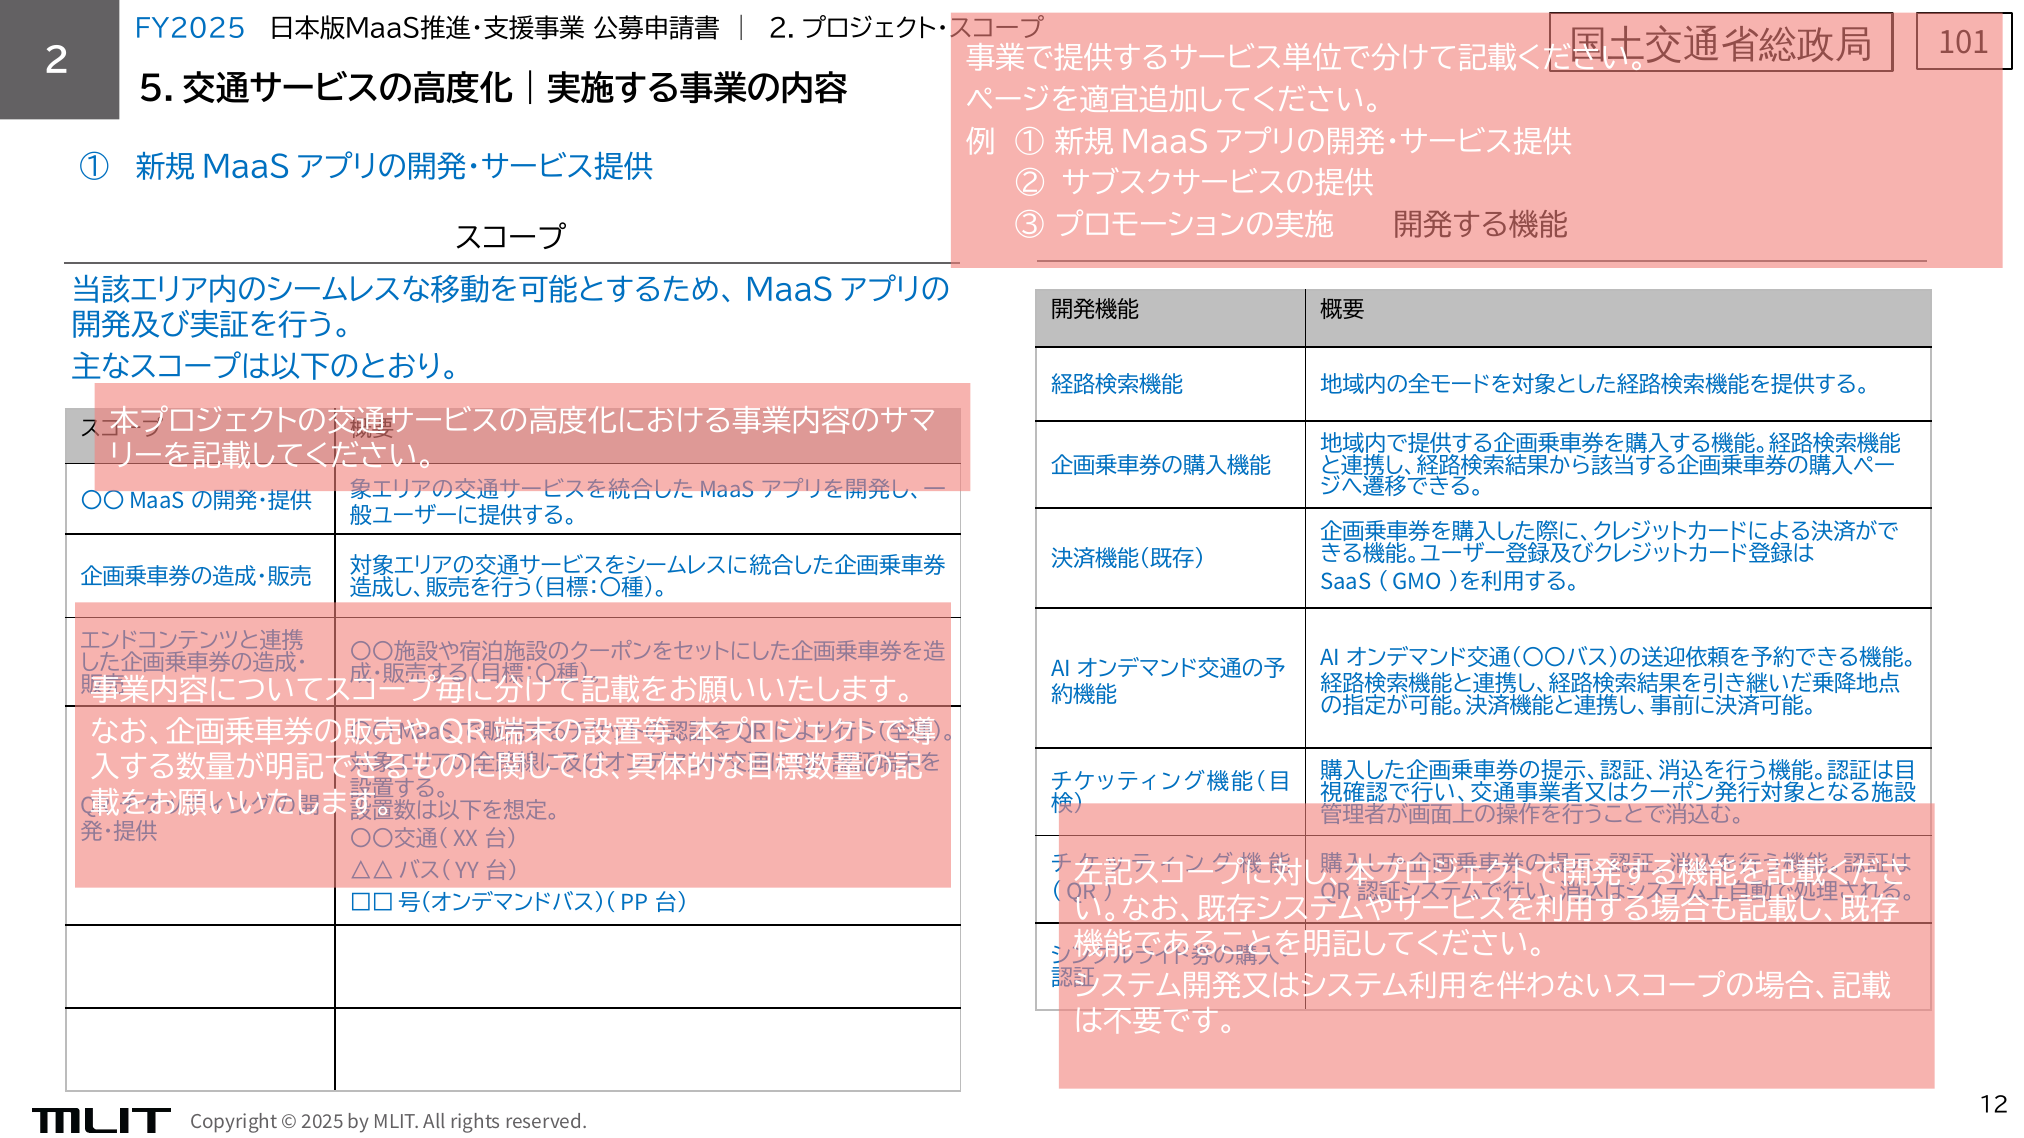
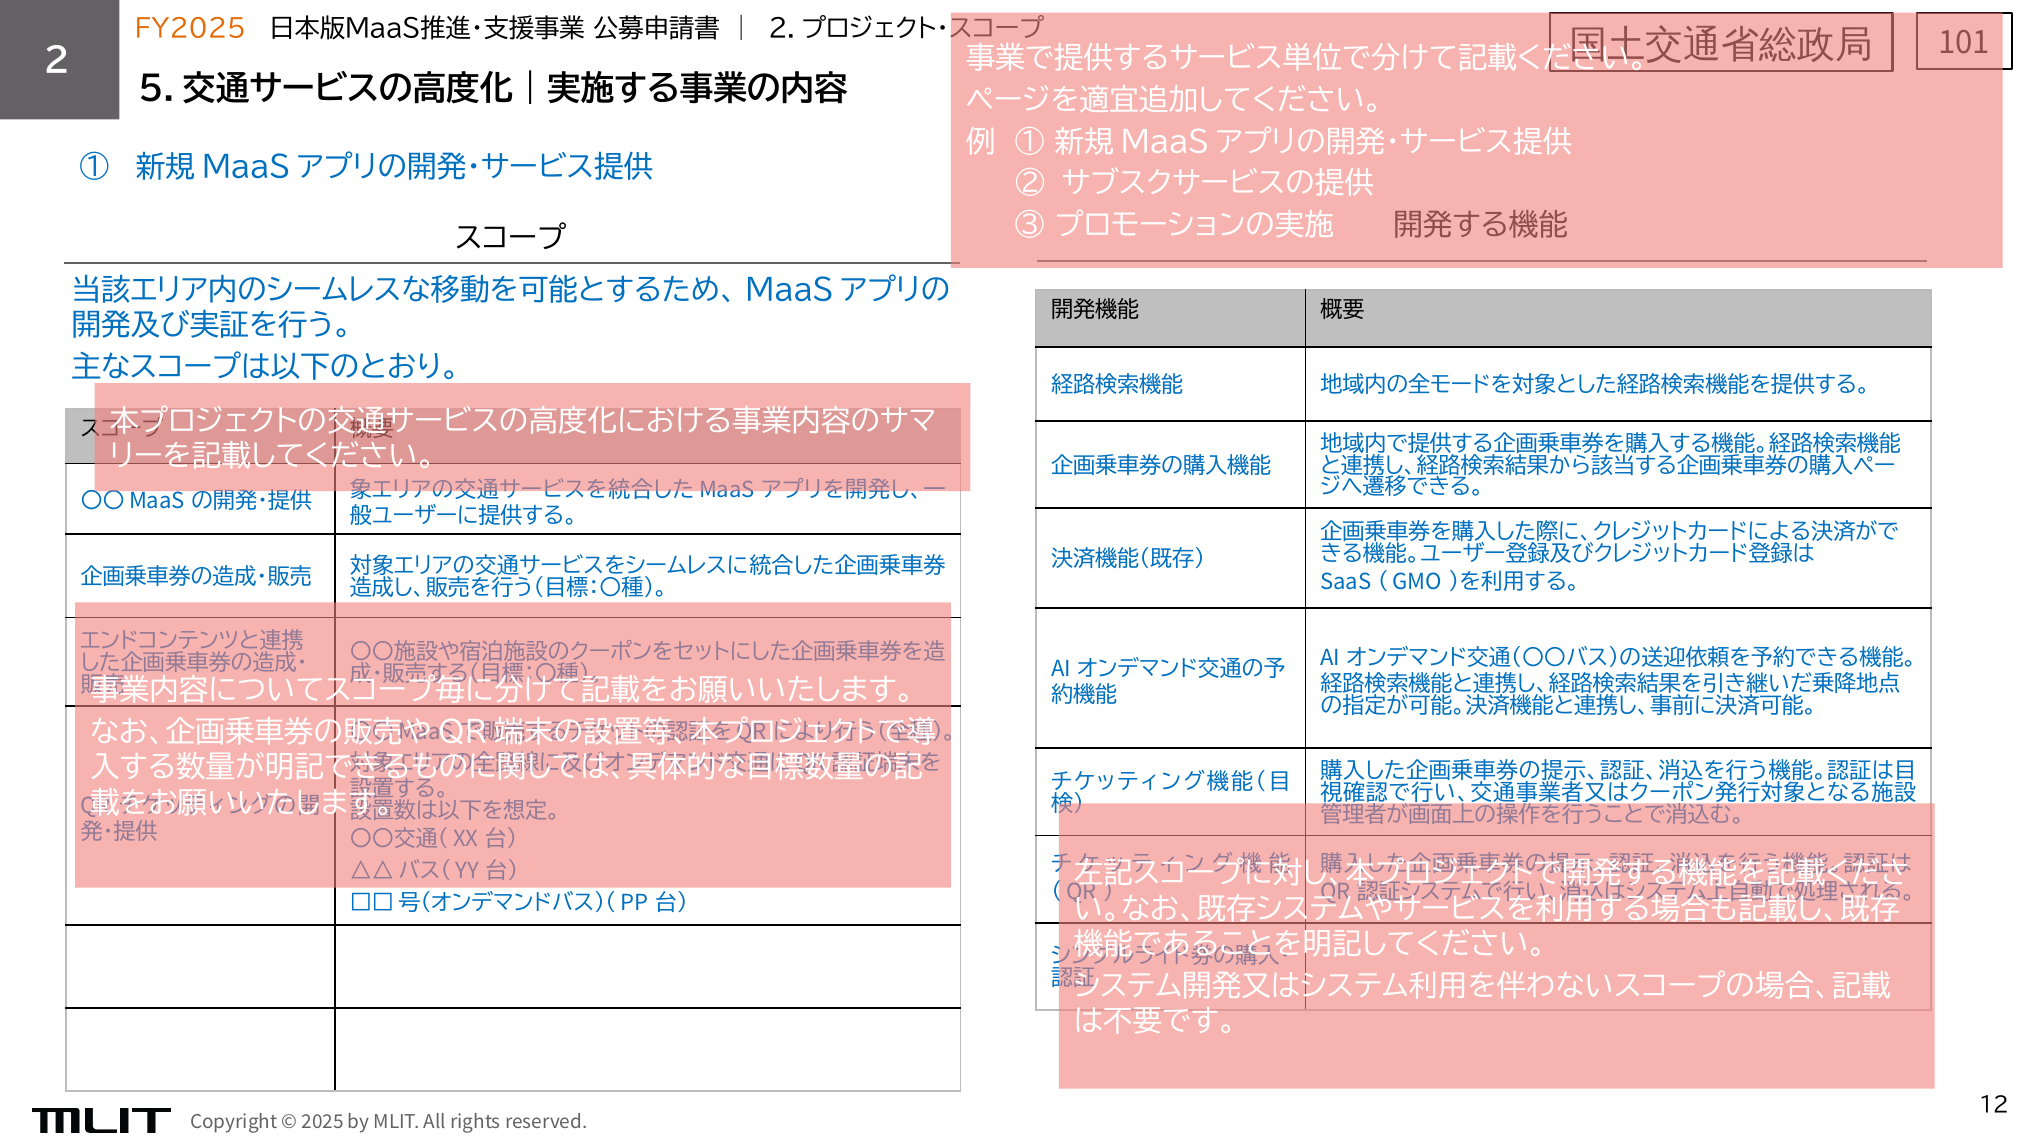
FY2025 colour: blue -> orange (190, 29)
